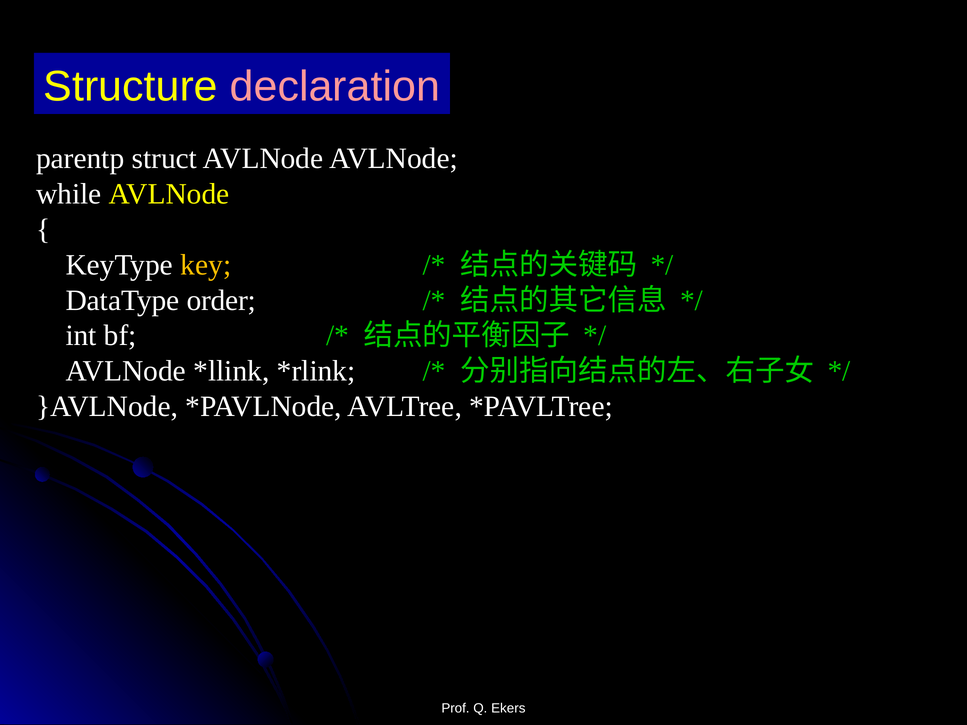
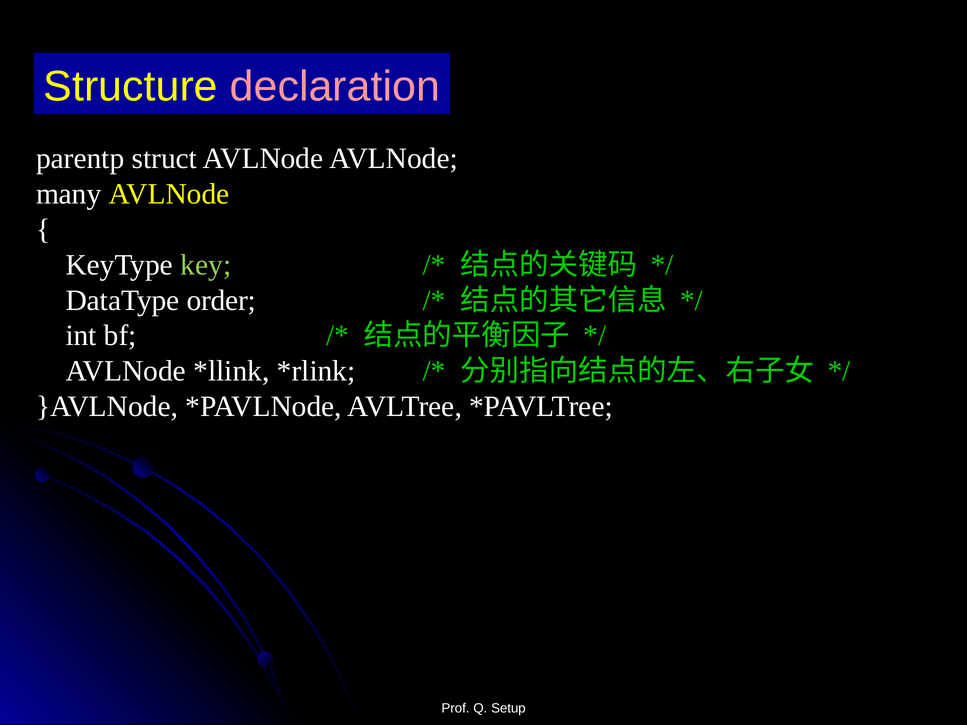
while: while -> many (69, 194)
key colour: yellow -> light green (206, 265)
Ekers: Ekers -> Setup (508, 708)
